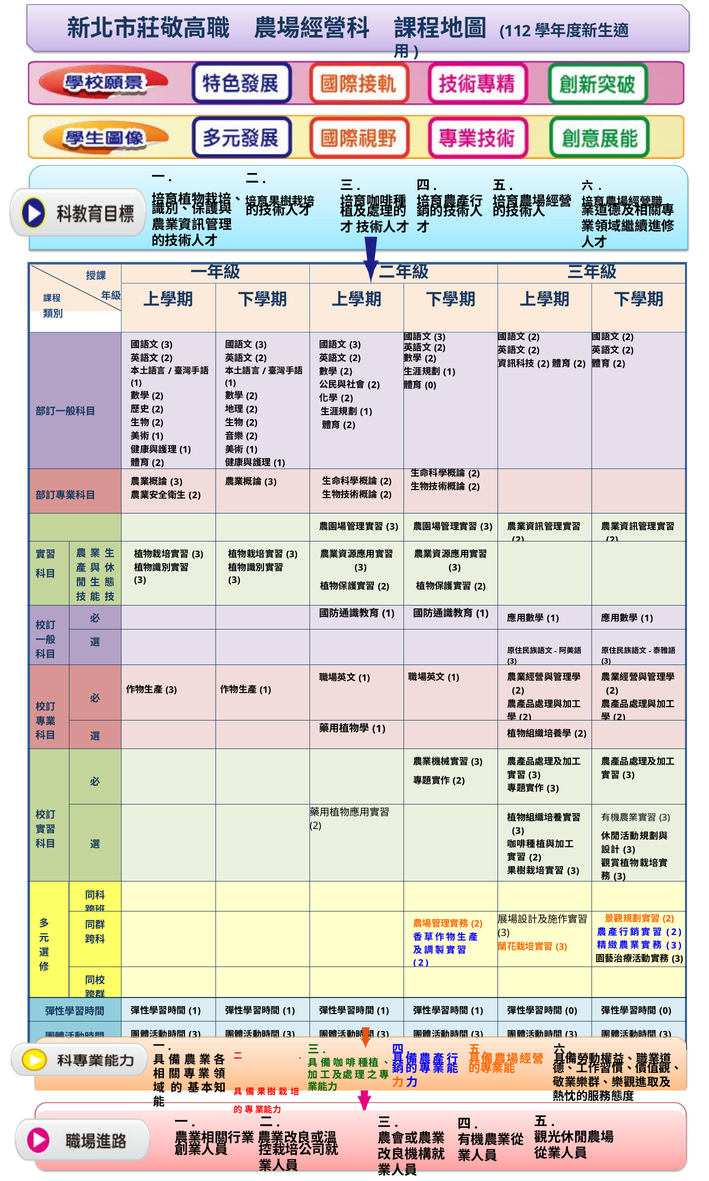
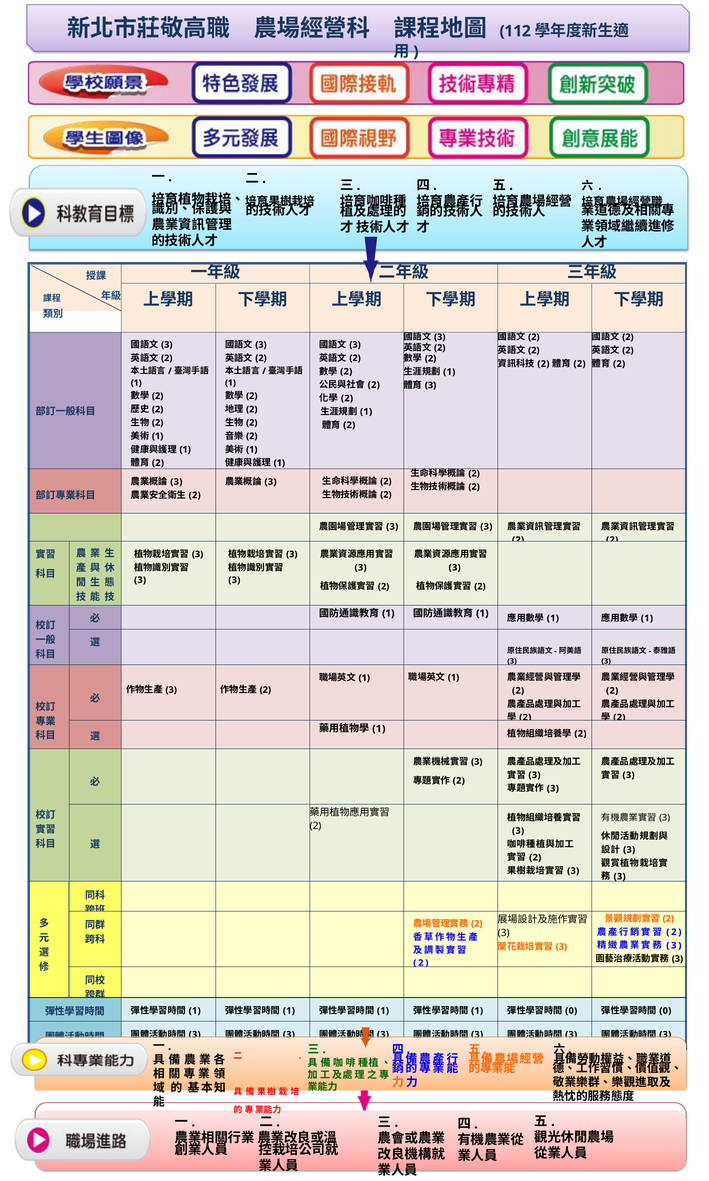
0: 0 -> 3 (431, 385)
1: 1 -> 2 (265, 690)
